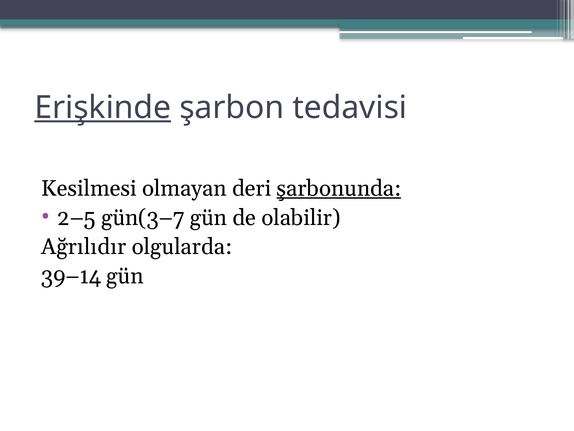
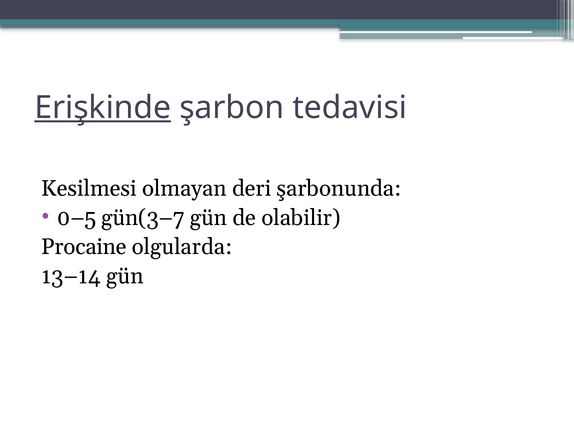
şarbonunda underline: present -> none (339, 188)
2–5: 2–5 -> 0–5 (77, 217)
Ağrılıdır: Ağrılıdır -> Procaine (84, 247)
39–14: 39–14 -> 13–14 (71, 276)
